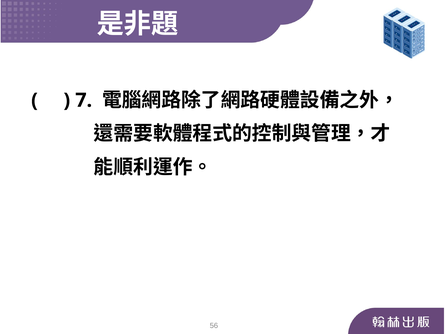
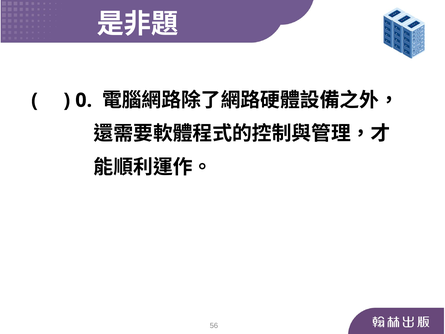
7: 7 -> 0 (84, 100)
